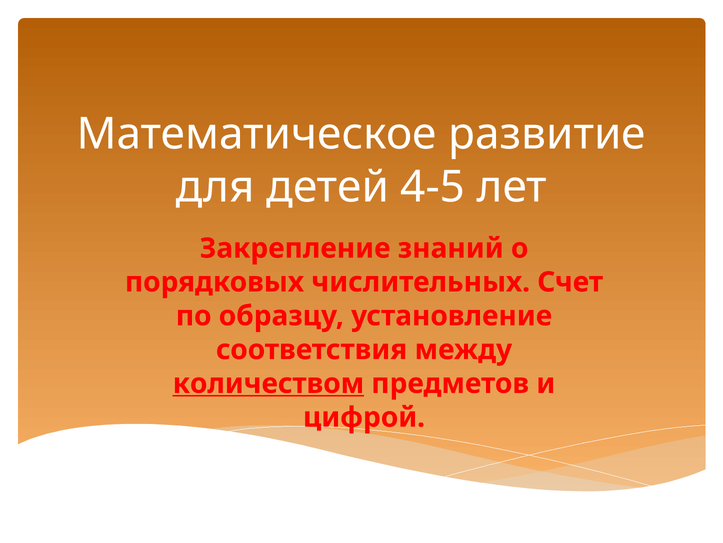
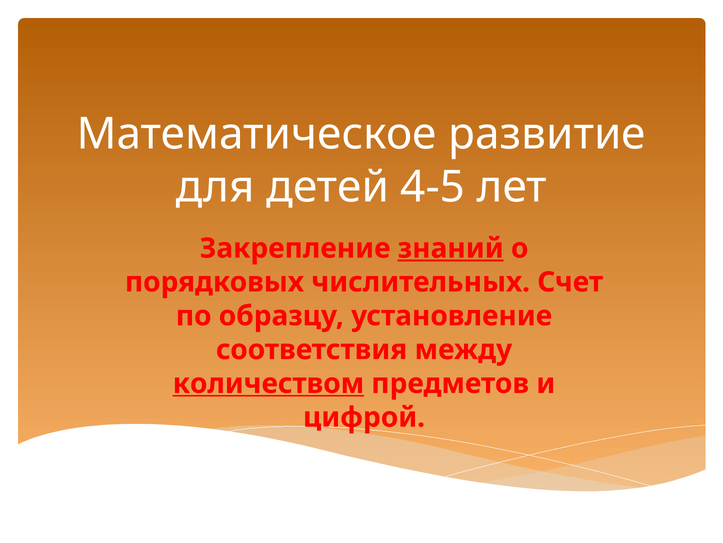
знаний underline: none -> present (451, 248)
